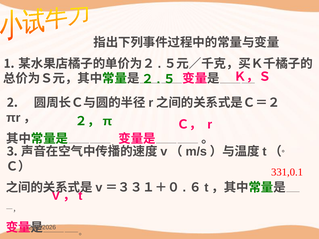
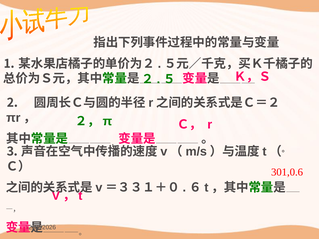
331,0.1: 331,0.1 -> 301,0.6 (287, 172)
